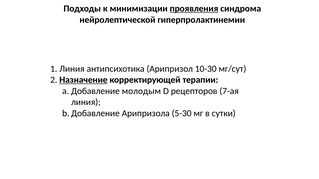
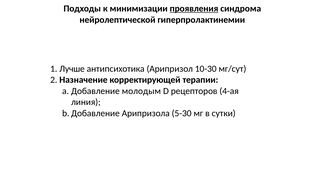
1 Линия: Линия -> Лучше (72, 69)
Назначение underline: present -> none (83, 80)
7-ая: 7-ая -> 4-ая (229, 91)
